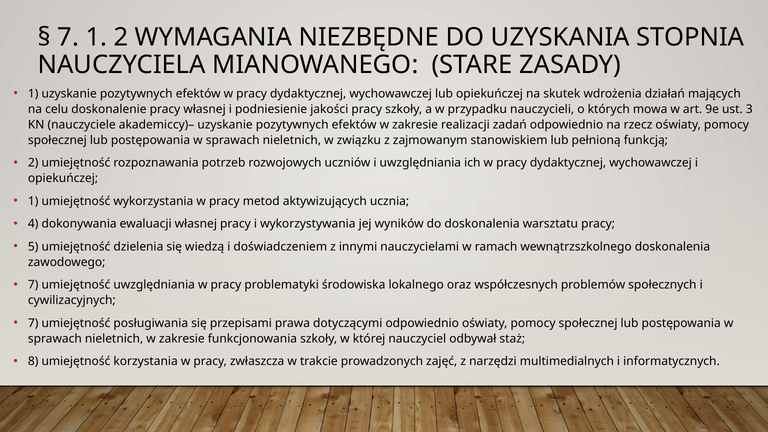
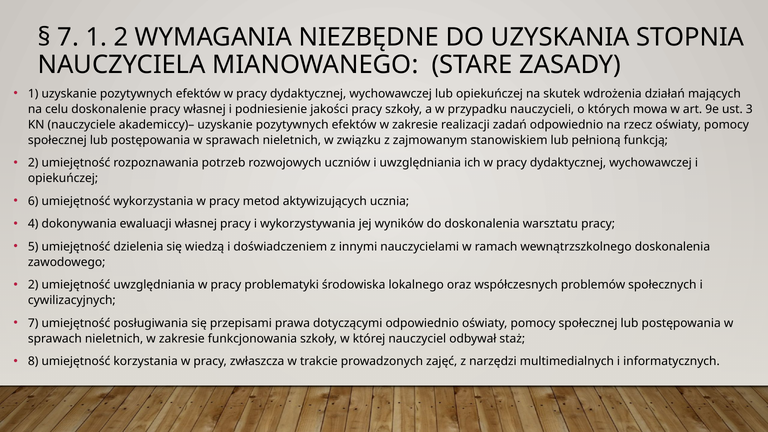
1: 1 -> 6 (33, 201)
7: 7 -> 2 (33, 285)
